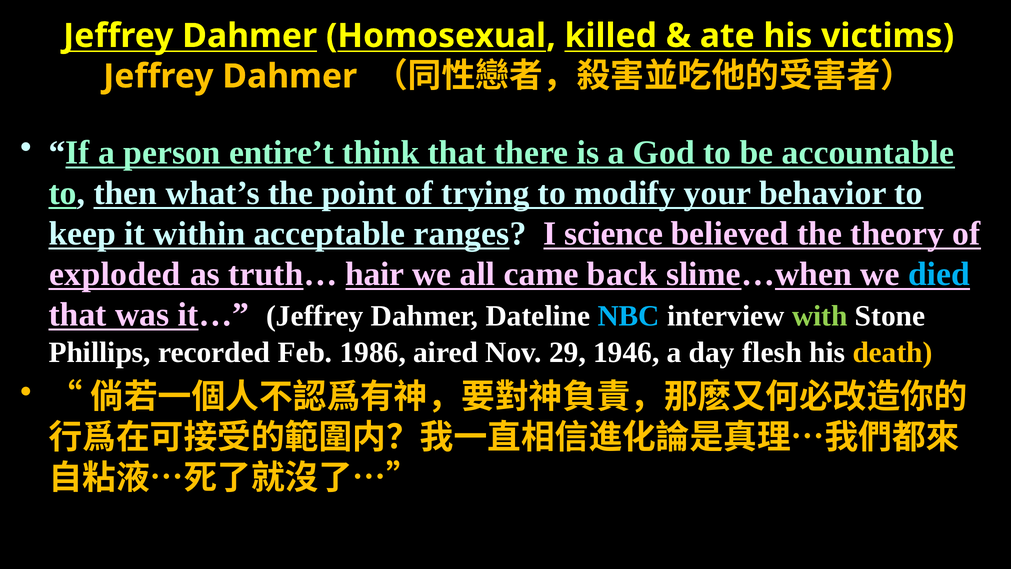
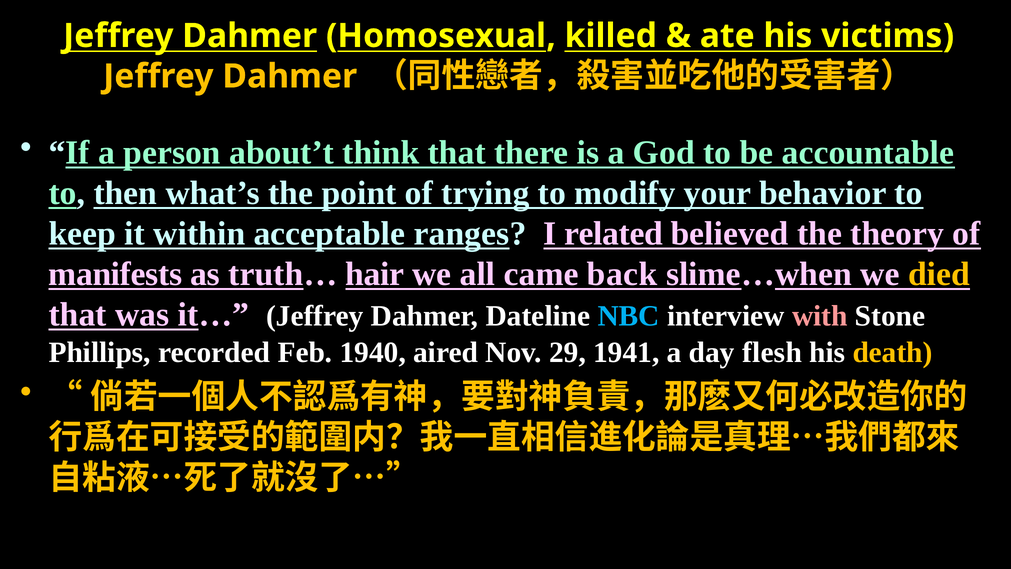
entire’t: entire’t -> about’t (282, 153)
science: science -> related (614, 234)
exploded: exploded -> manifests (115, 274)
died colour: light blue -> yellow (939, 274)
with colour: light green -> pink (820, 316)
1986: 1986 -> 1940 (373, 352)
1946: 1946 -> 1941 (626, 352)
